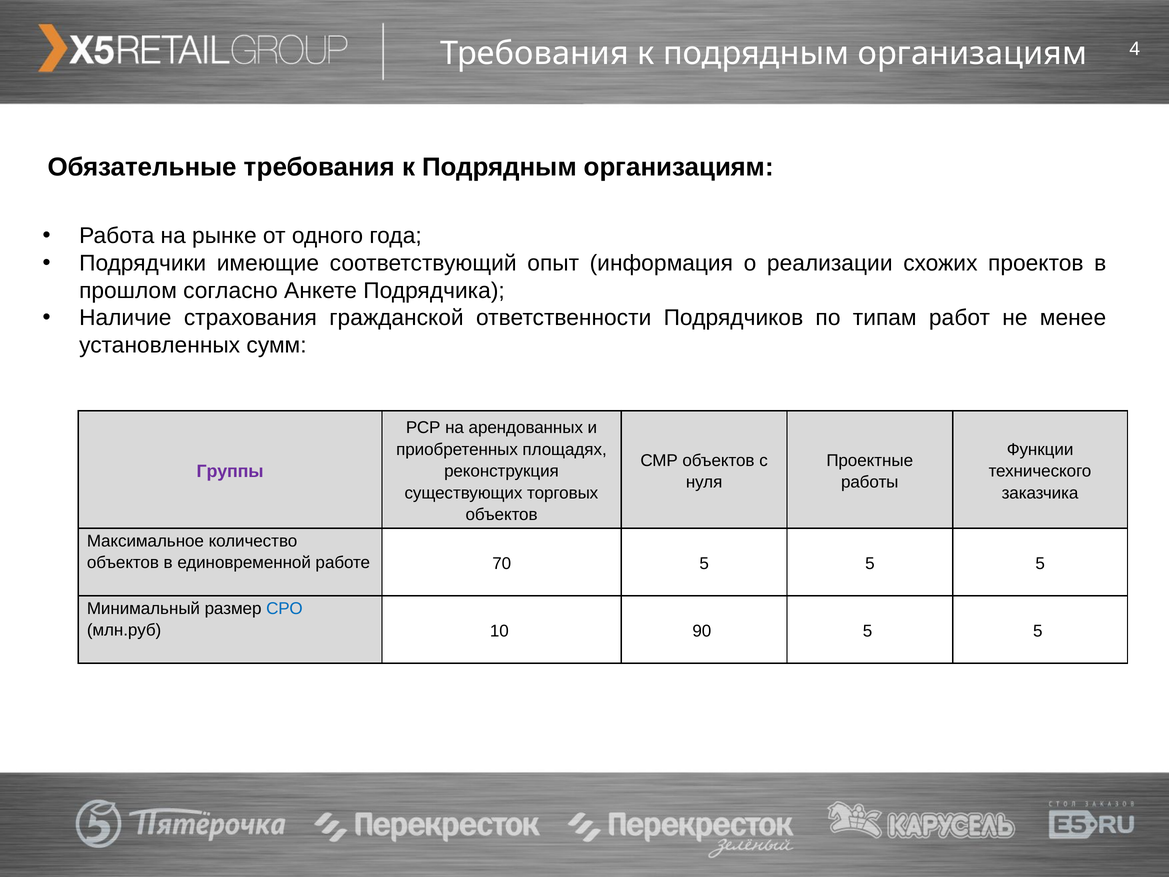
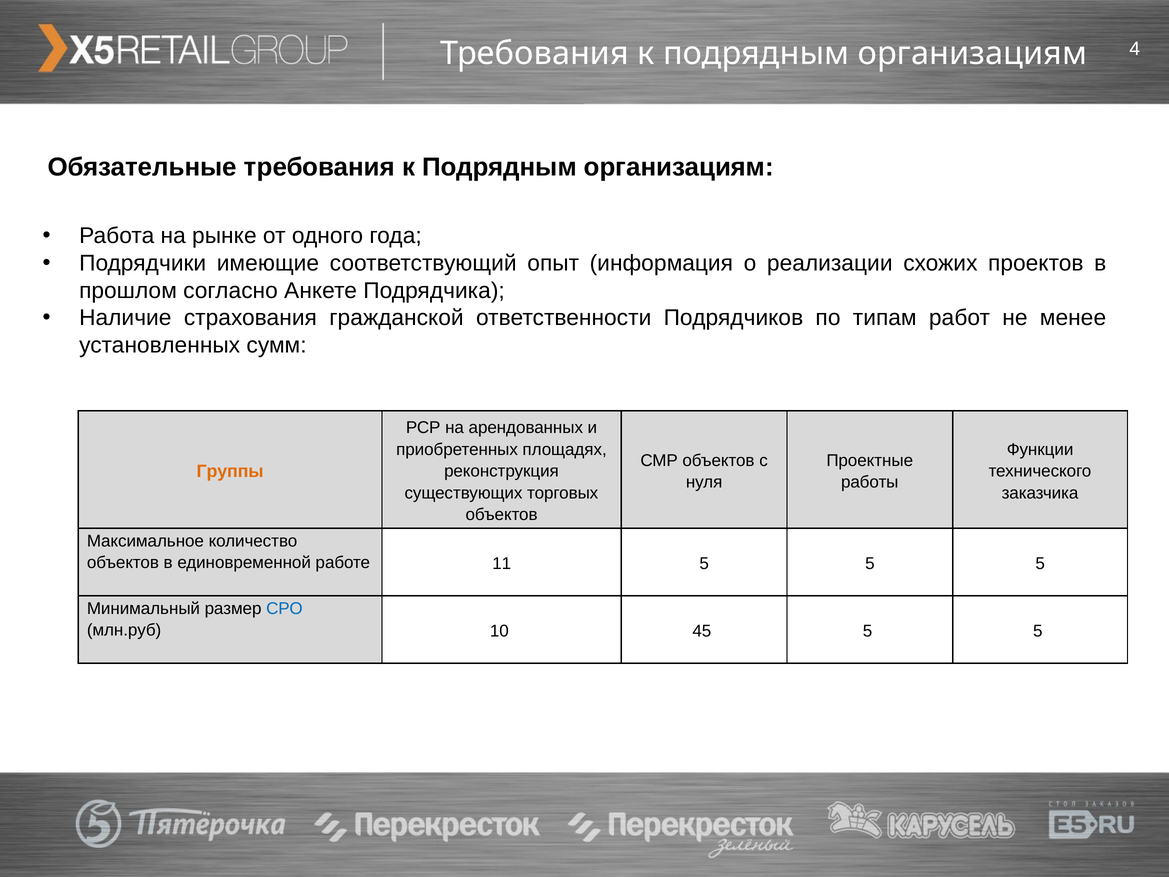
Группы colour: purple -> orange (230, 471)
70: 70 -> 11 (502, 564)
90: 90 -> 45 (702, 631)
